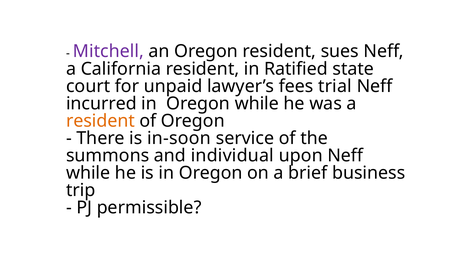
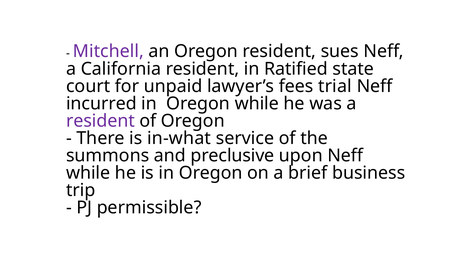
resident colour: orange -> purple (100, 121)
in-soon: in-soon -> in-what (179, 138)
individual: individual -> preclusive (232, 155)
